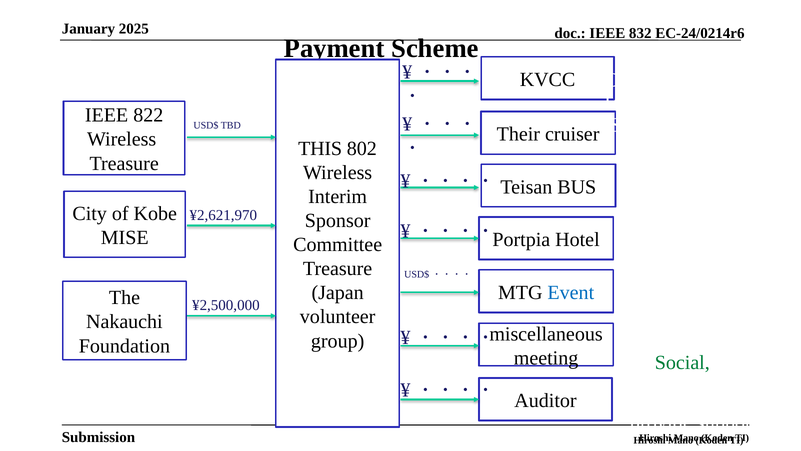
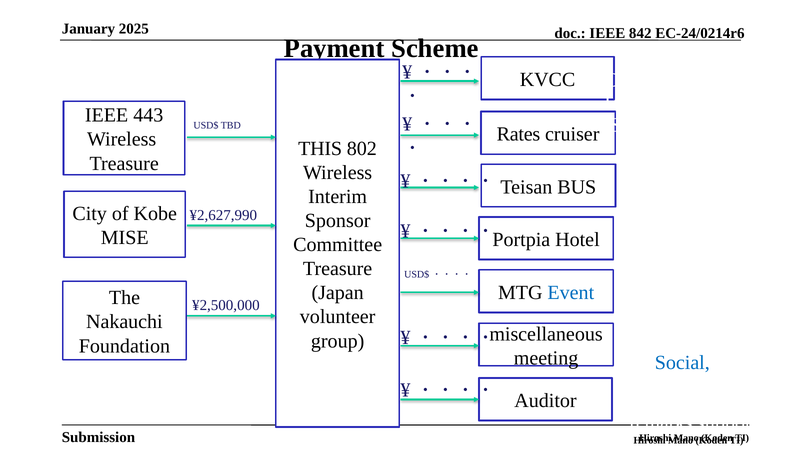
832: 832 -> 842 (640, 33)
822: 822 -> 443 (148, 115)
Their: Their -> Rates (518, 134)
¥2,621,970: ¥2,621,970 -> ¥2,627,990 (223, 215)
Social colour: green -> blue (682, 362)
provide: provide -> remarks (661, 422)
